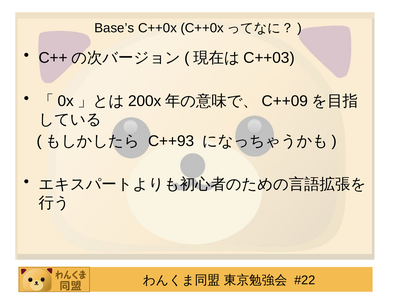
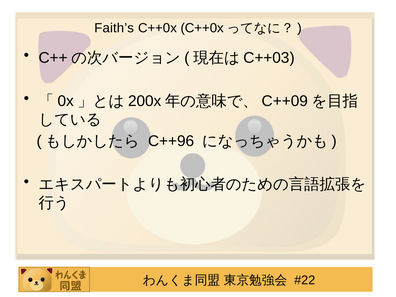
Base’s: Base’s -> Faith’s (114, 28)
C++93: C++93 -> C++96 (171, 141)
